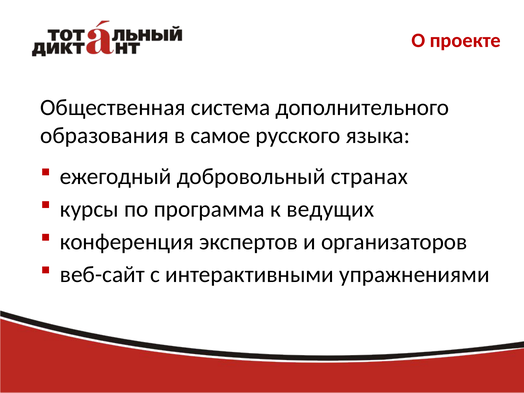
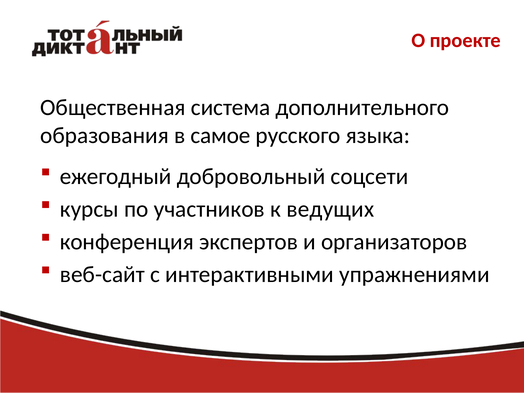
странах: странах -> соцсети (369, 176)
программа: программа -> участников (209, 209)
